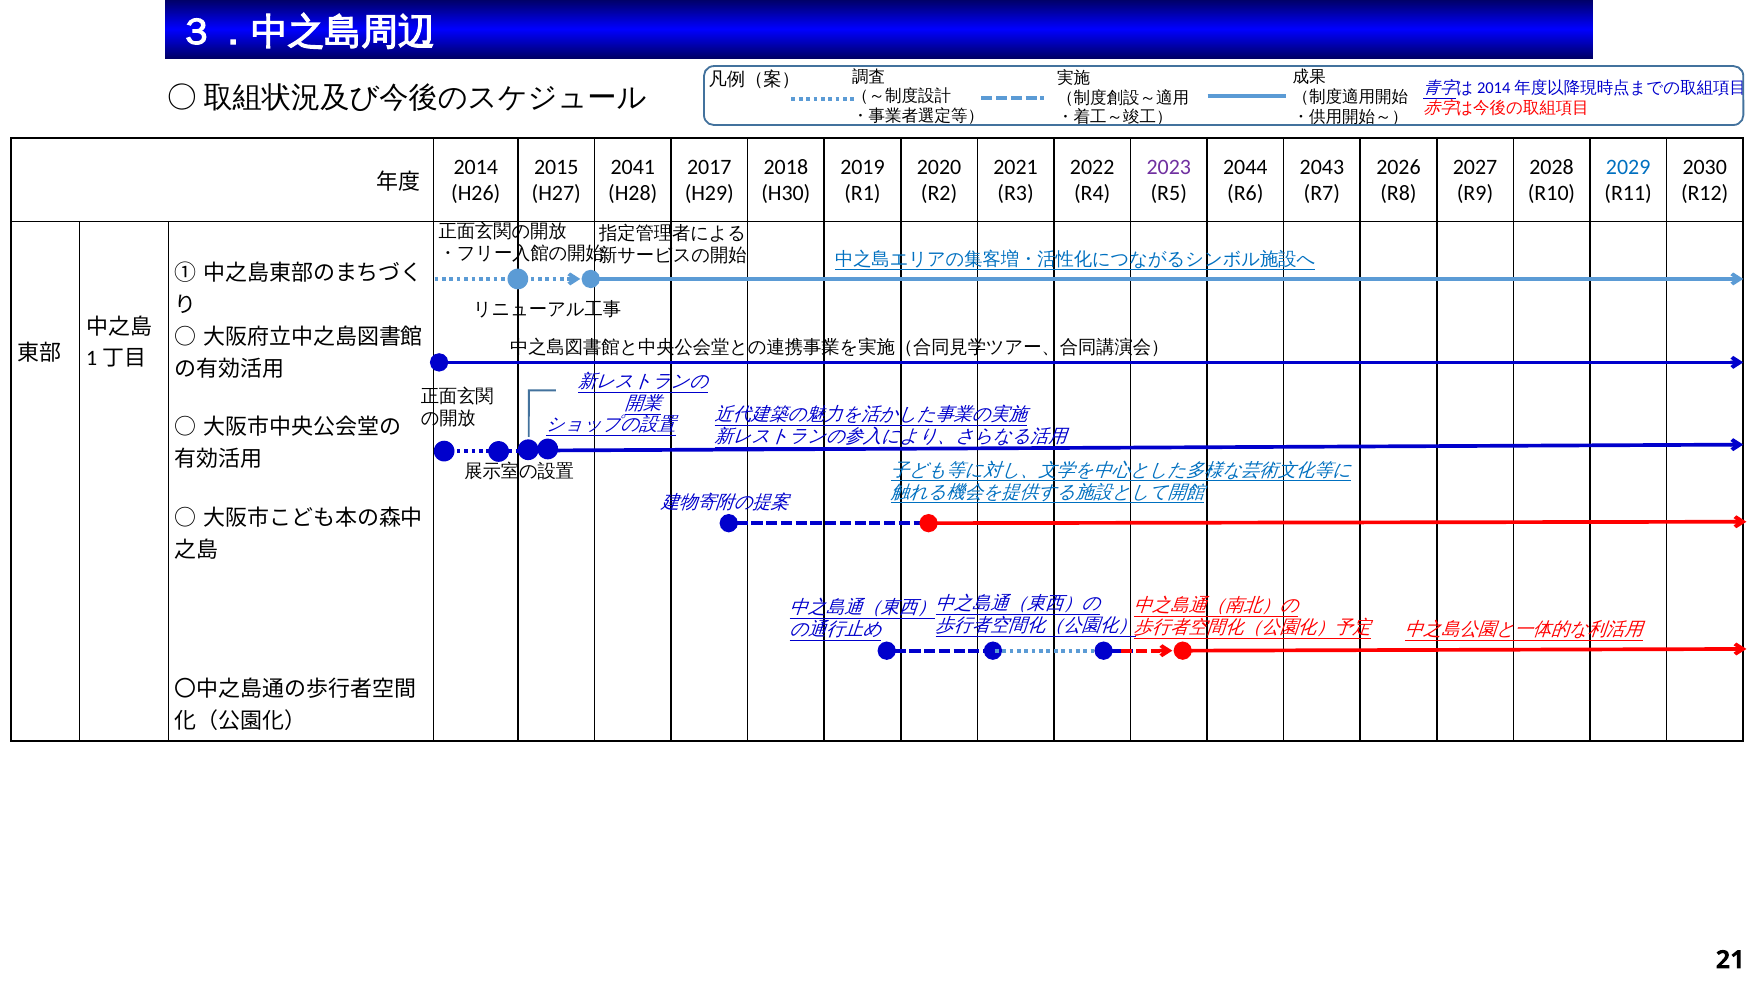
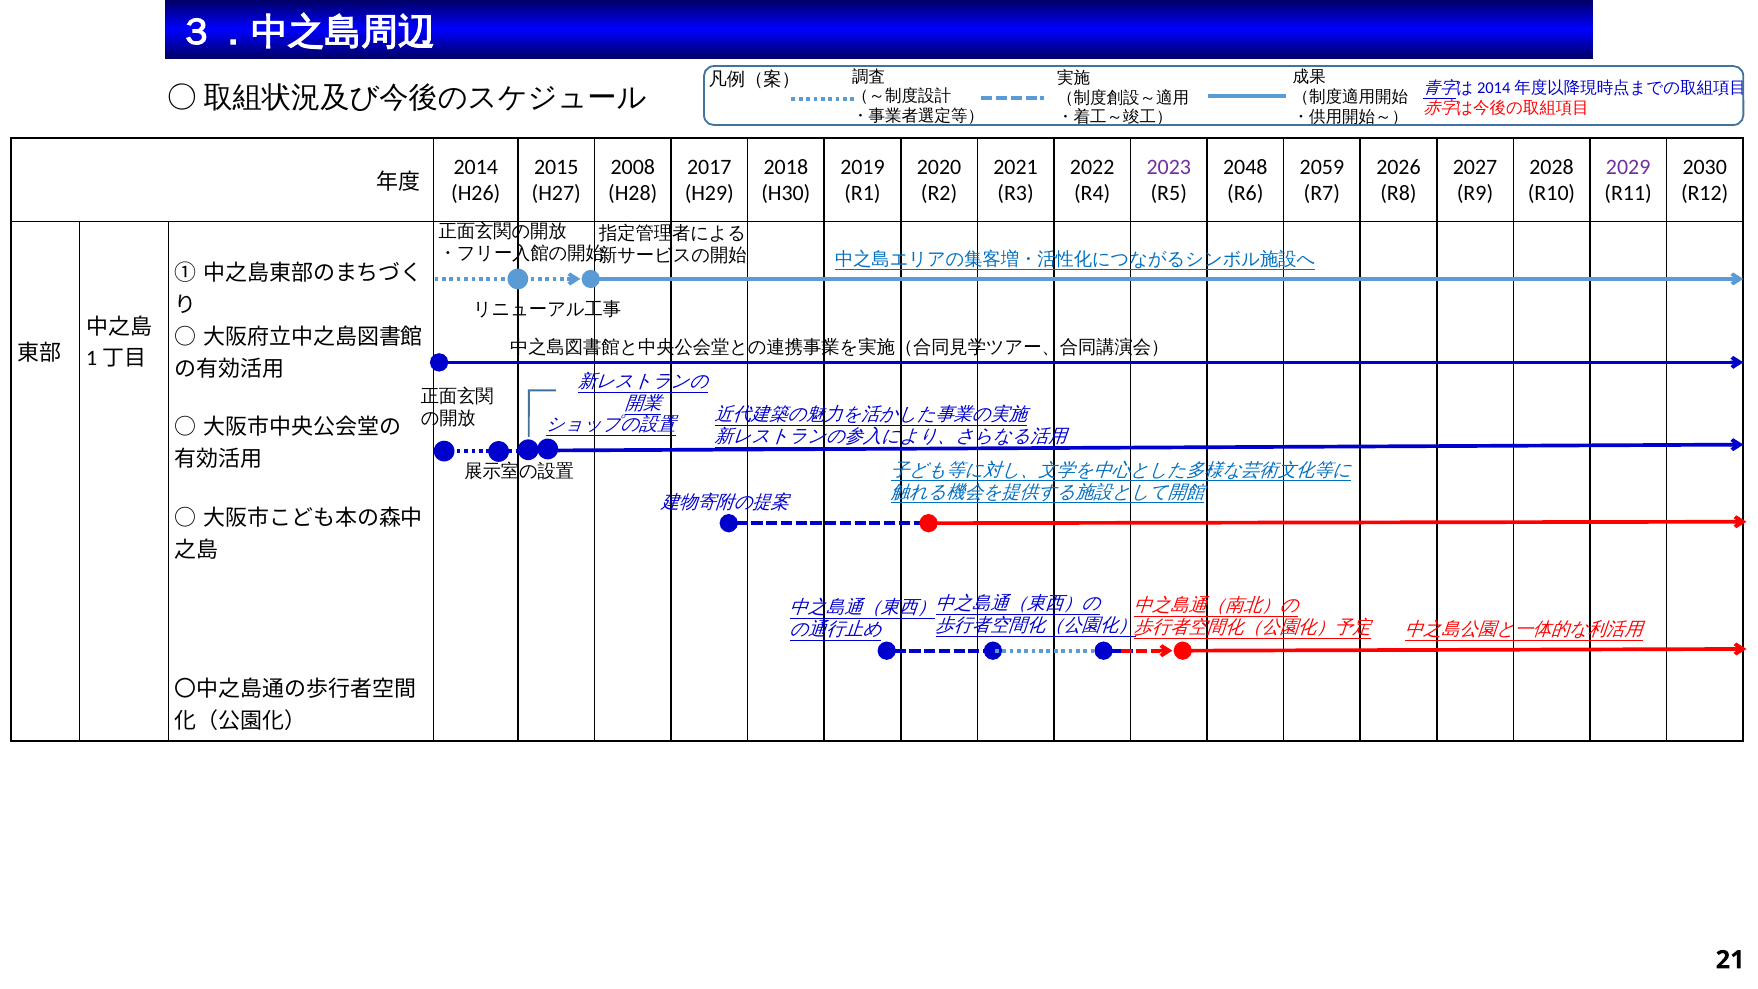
2041: 2041 -> 2008 (633, 167)
2044: 2044 -> 2048 (1245, 167)
2043: 2043 -> 2059 (1322, 167)
2029 colour: blue -> purple (1628, 167)
